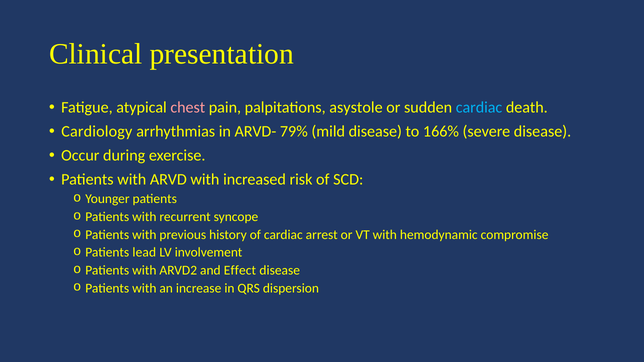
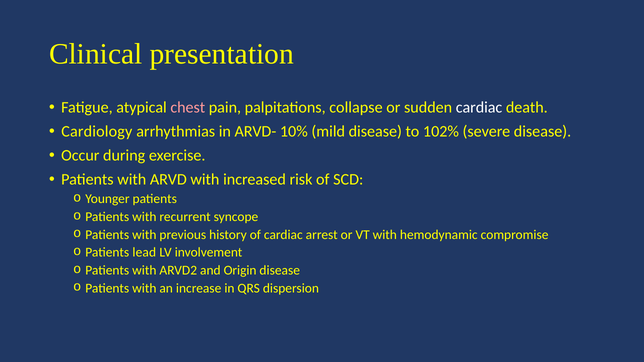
asystole: asystole -> collapse (356, 107)
cardiac colour: light blue -> white (479, 107)
79%: 79% -> 10% (294, 132)
166%: 166% -> 102% (441, 132)
Effect: Effect -> Origin (240, 270)
